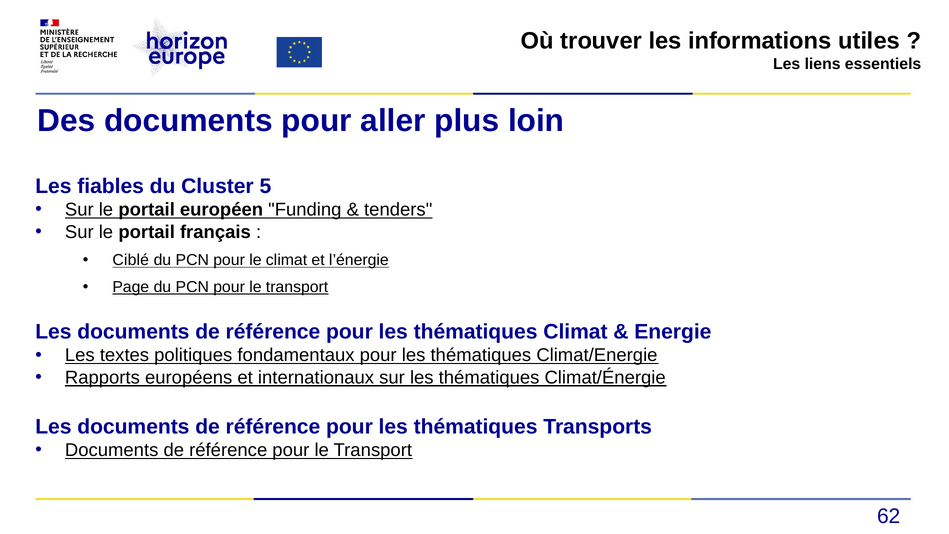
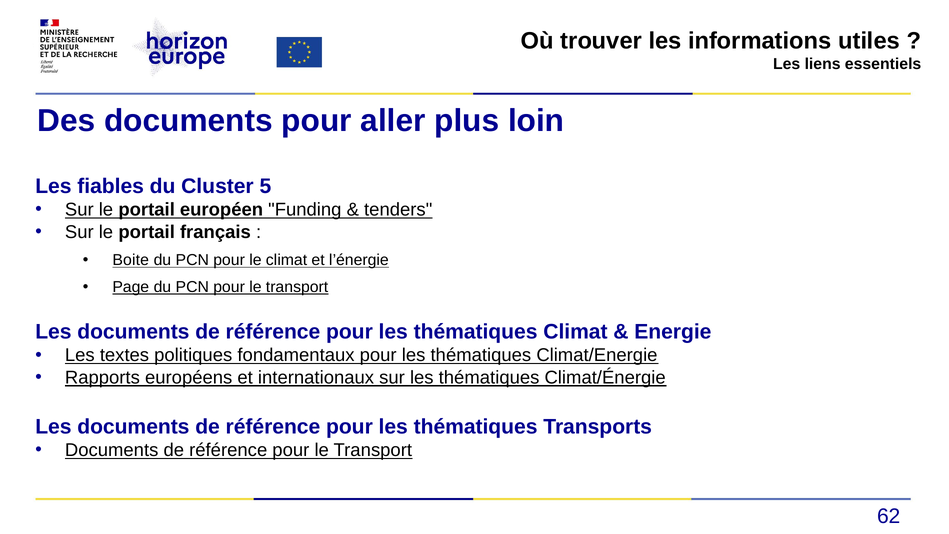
Ciblé: Ciblé -> Boite (131, 260)
